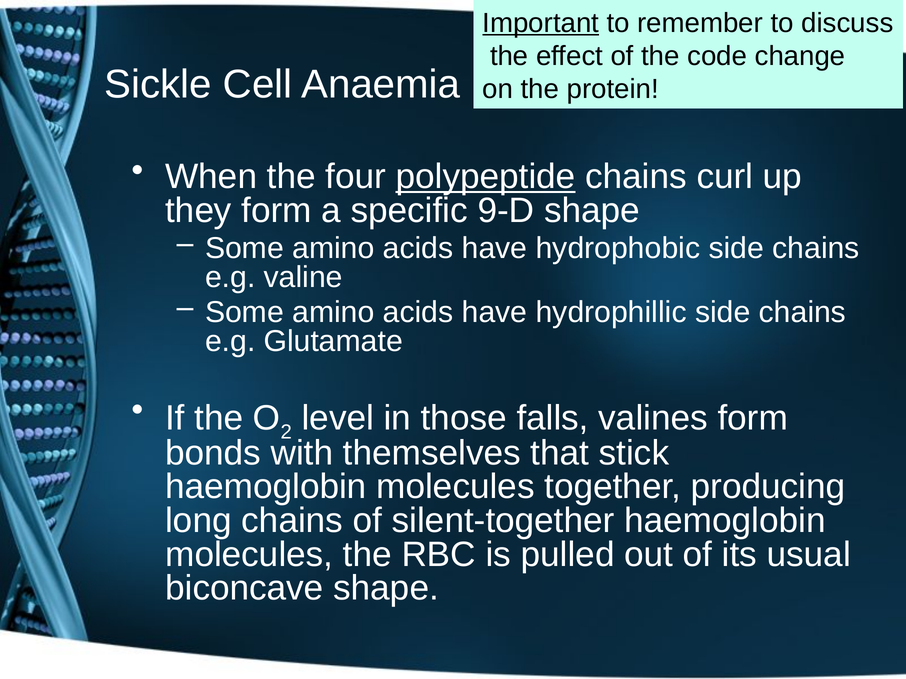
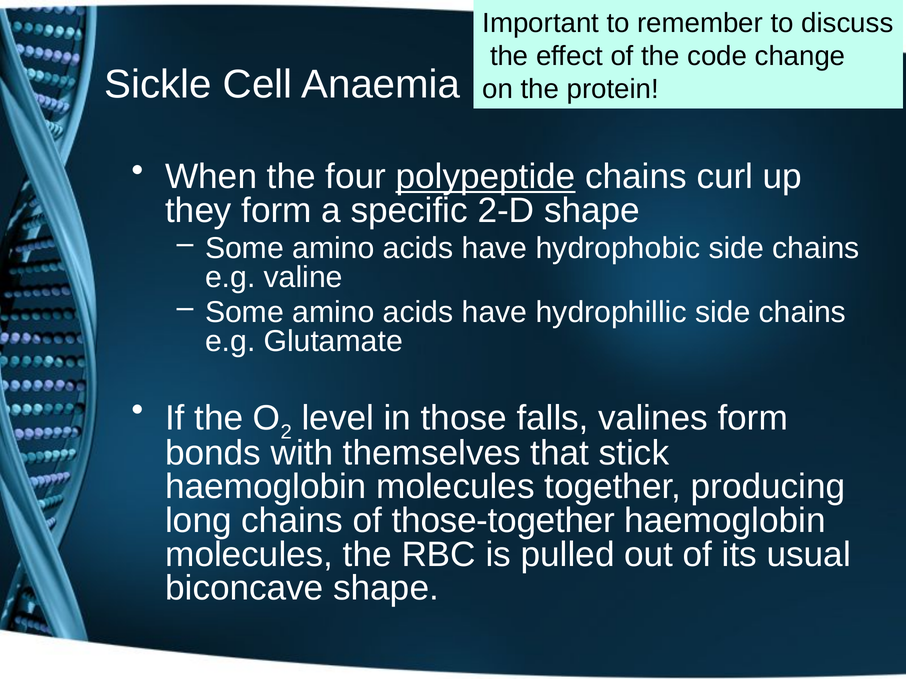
Important underline: present -> none (541, 23)
9-D: 9-D -> 2-D (506, 211)
silent-together: silent-together -> those-together (503, 521)
